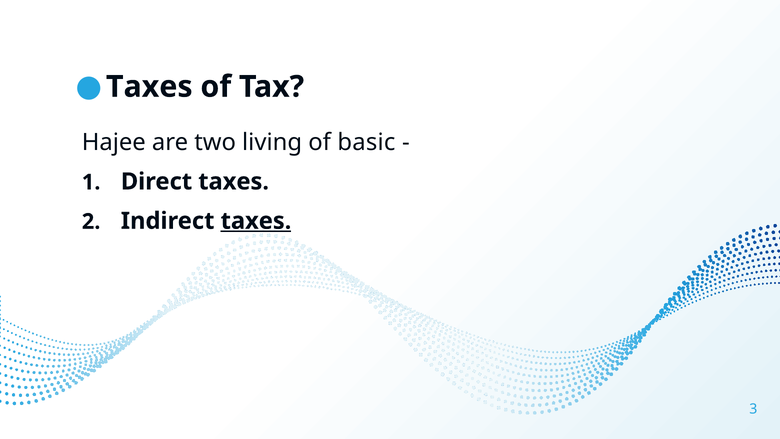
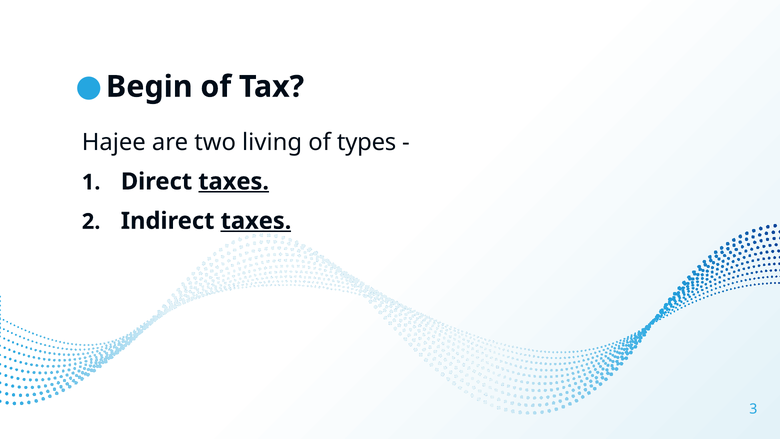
Taxes: Taxes -> Begin (149, 87)
basic: basic -> types (367, 142)
taxes underline: none -> present (234, 181)
